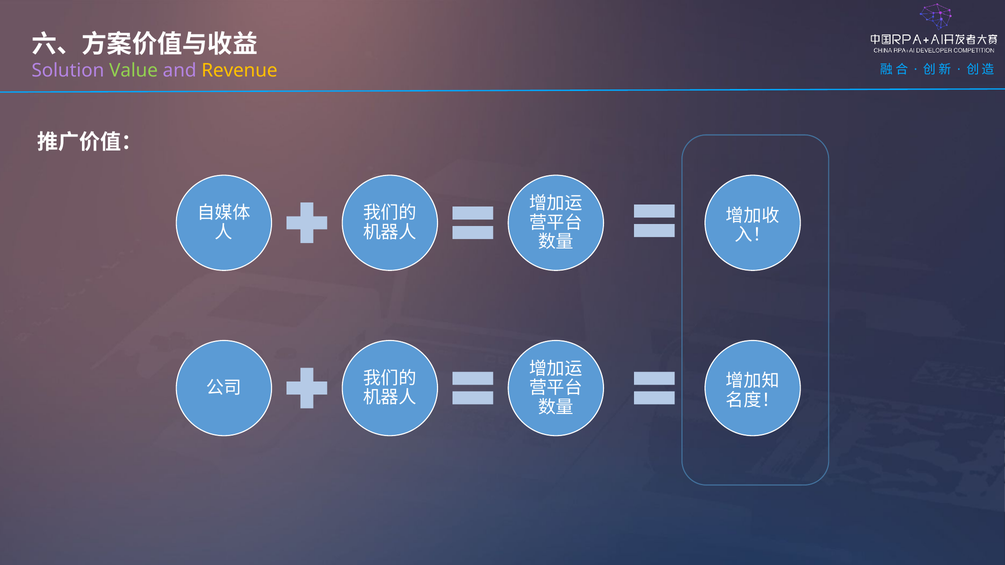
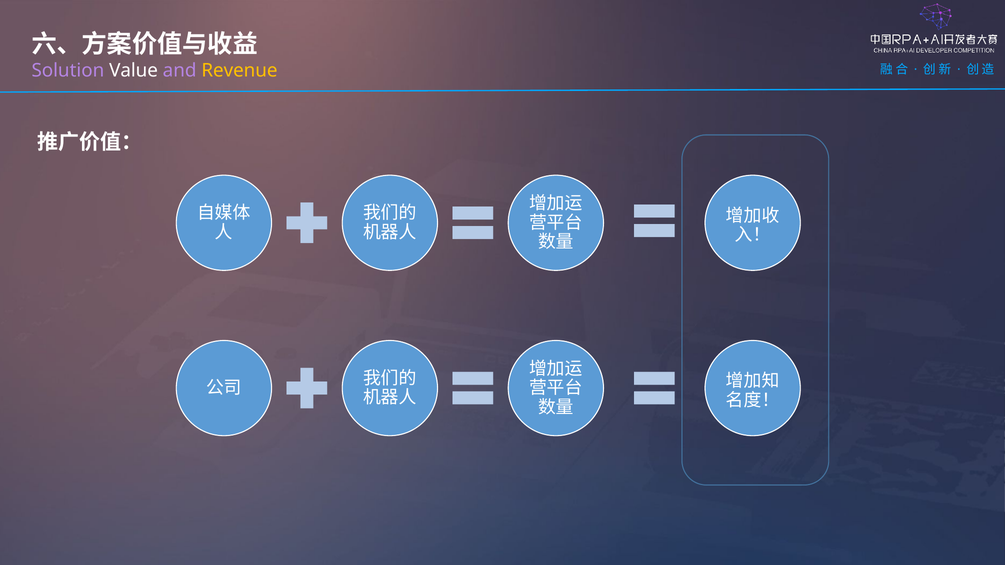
Value colour: light green -> white (134, 70)
